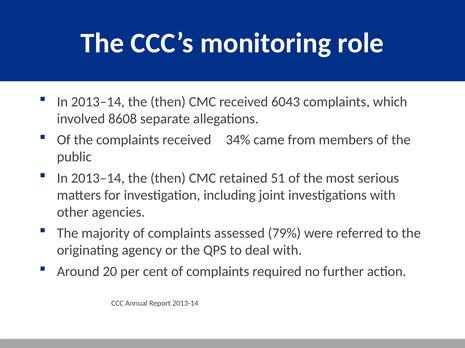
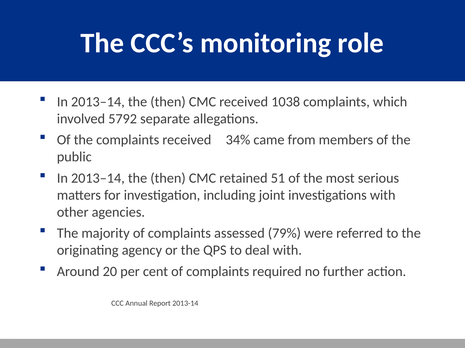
6043: 6043 -> 1038 (286, 102)
8608: 8608 -> 5792 (123, 119)
